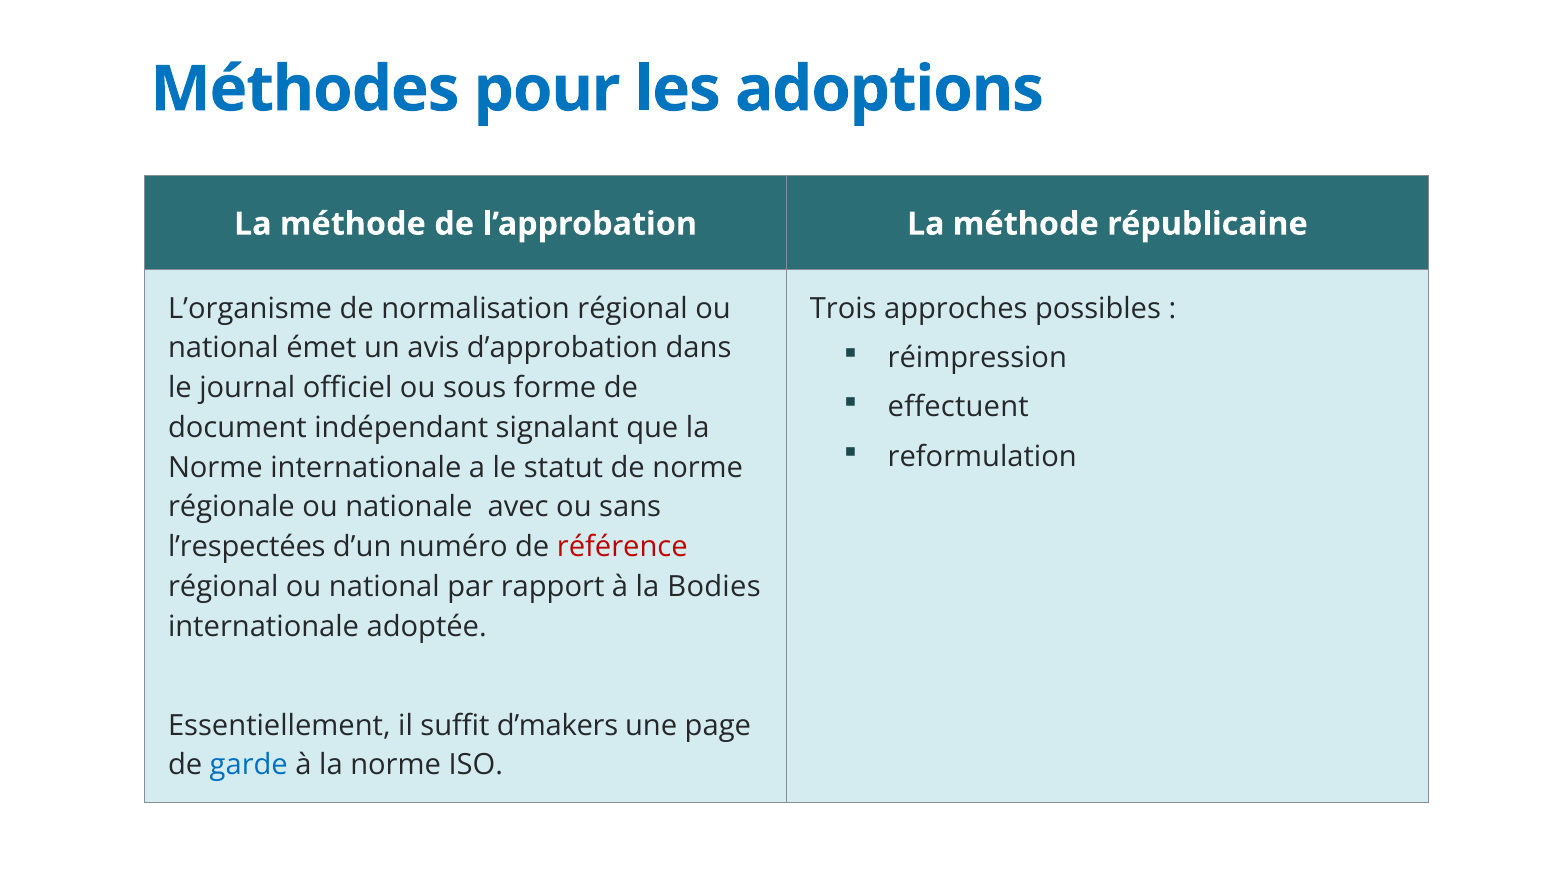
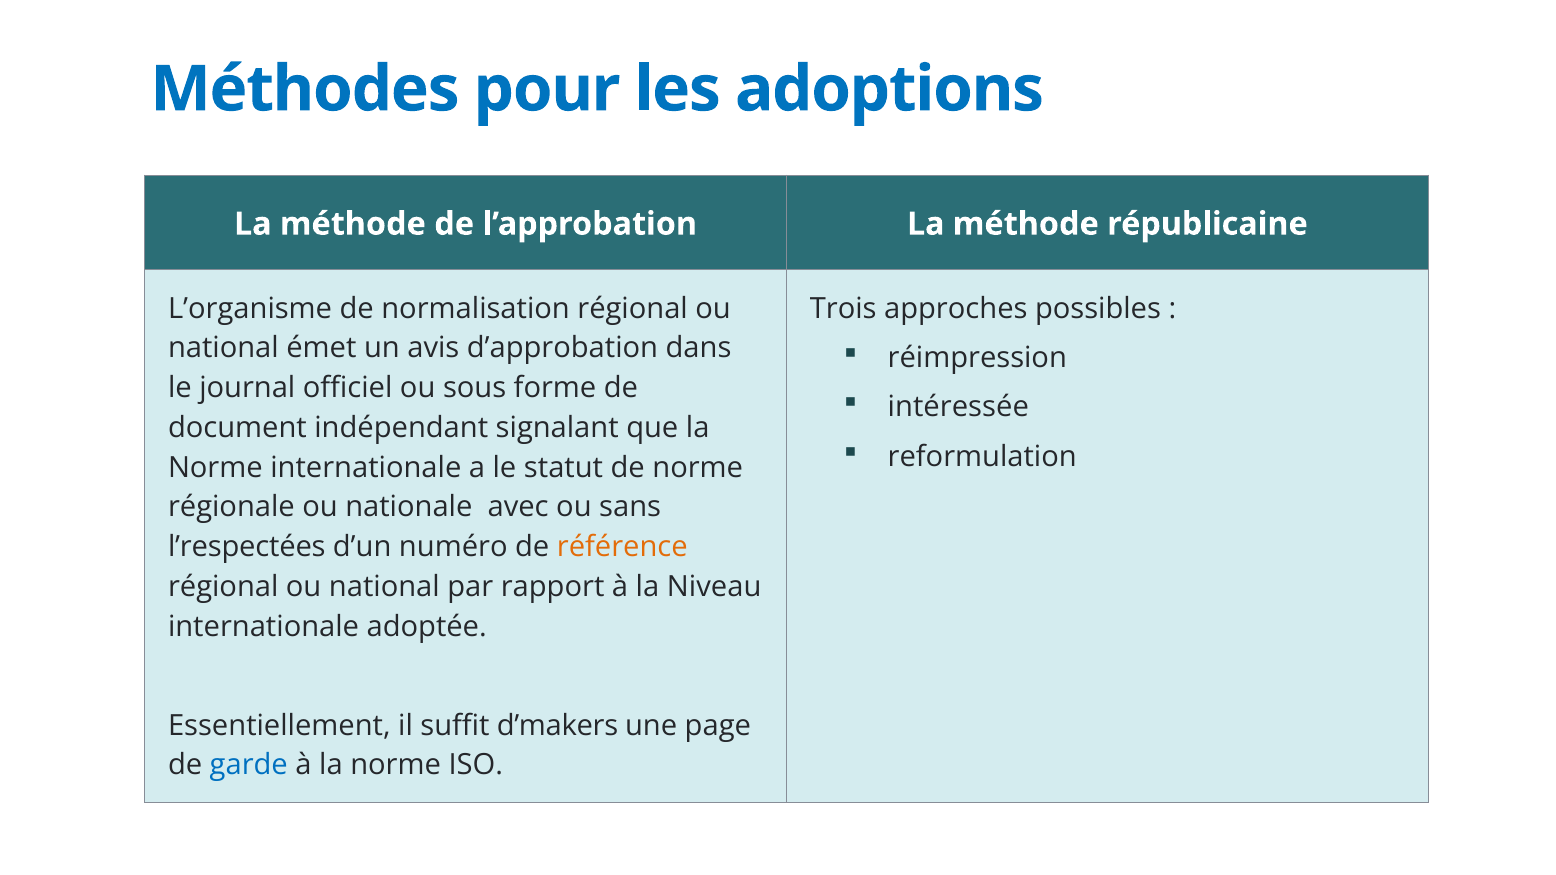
effectuent: effectuent -> intéressée (958, 407)
référence colour: red -> orange (622, 547)
Bodies: Bodies -> Niveau (714, 587)
